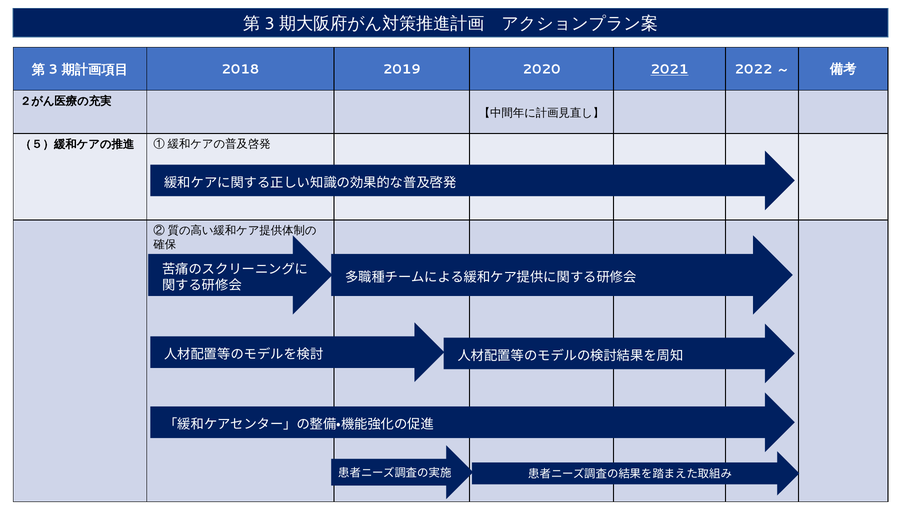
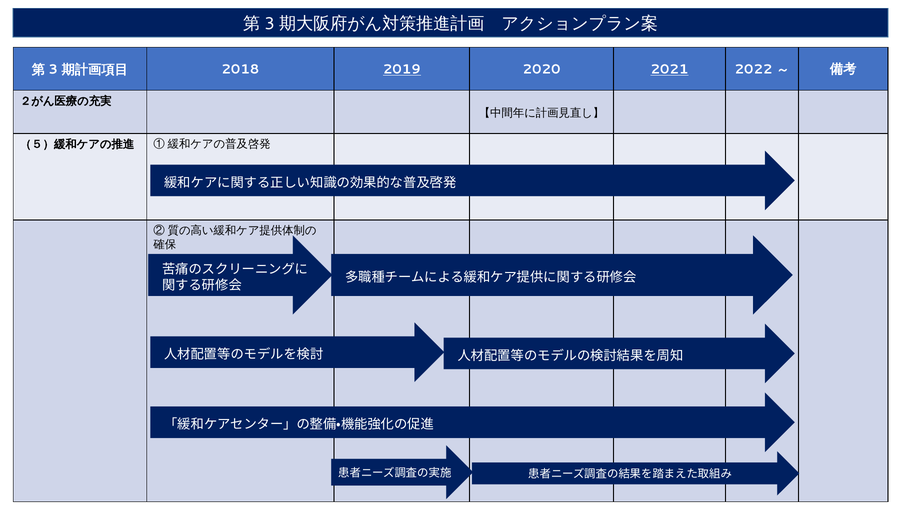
2019 underline: none -> present (402, 70)
